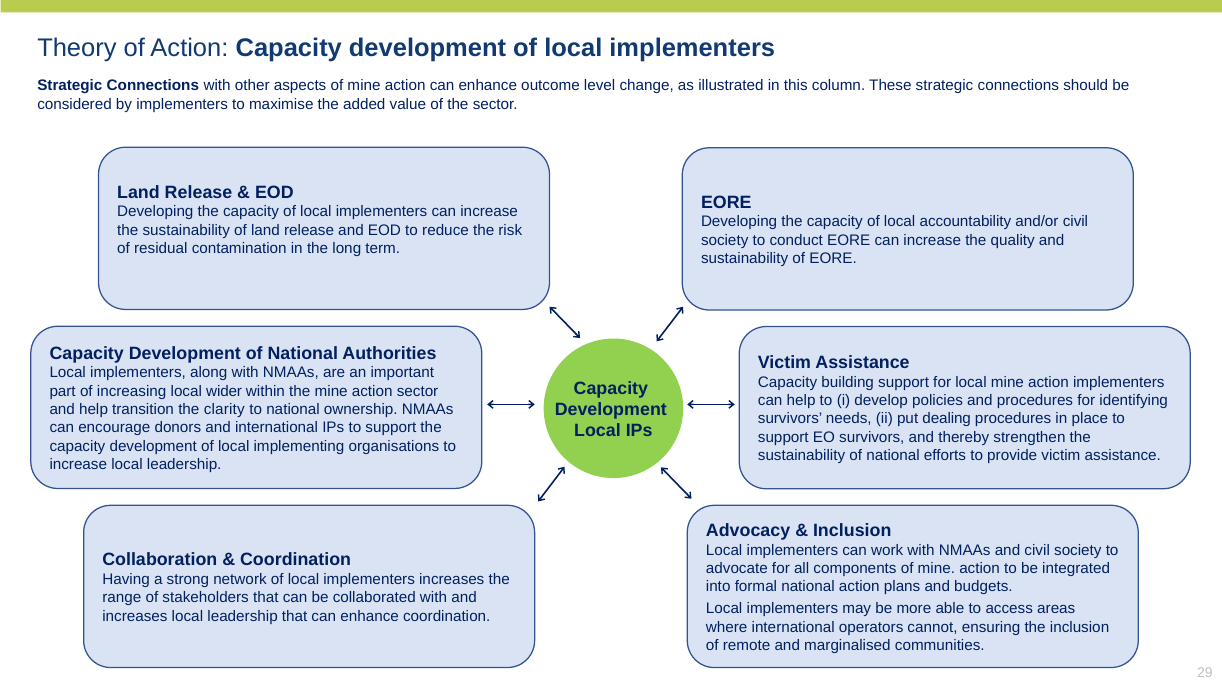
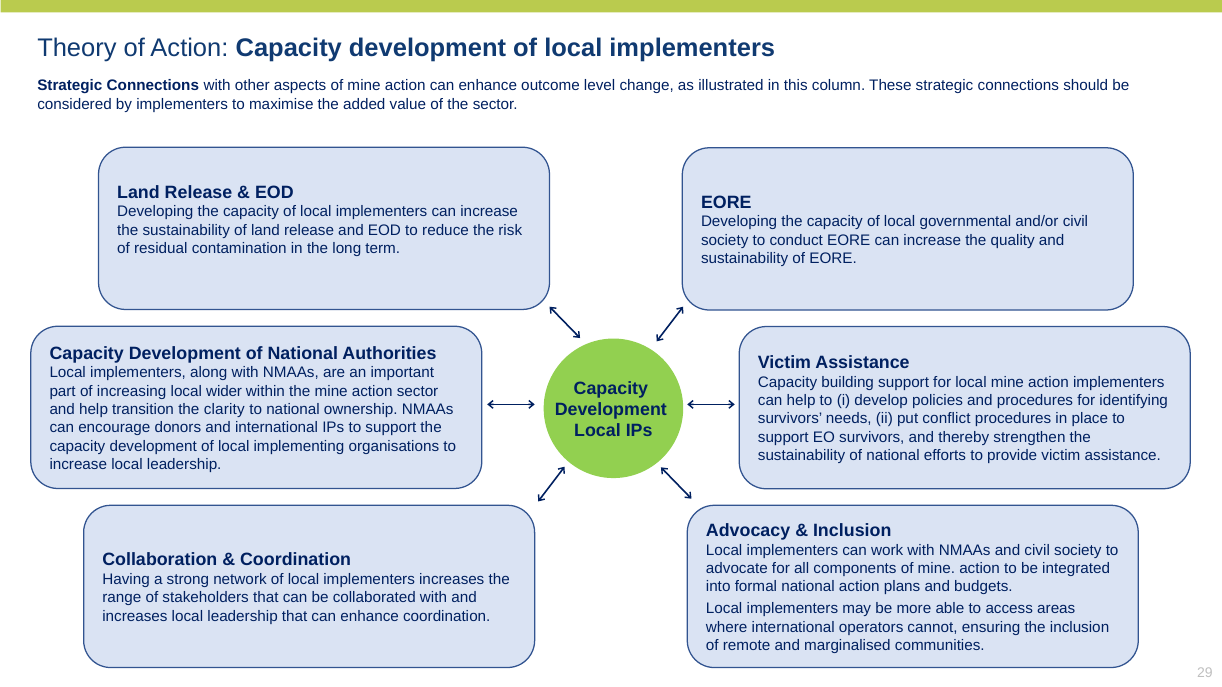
accountability: accountability -> governmental (965, 222)
dealing: dealing -> conflict (947, 419)
